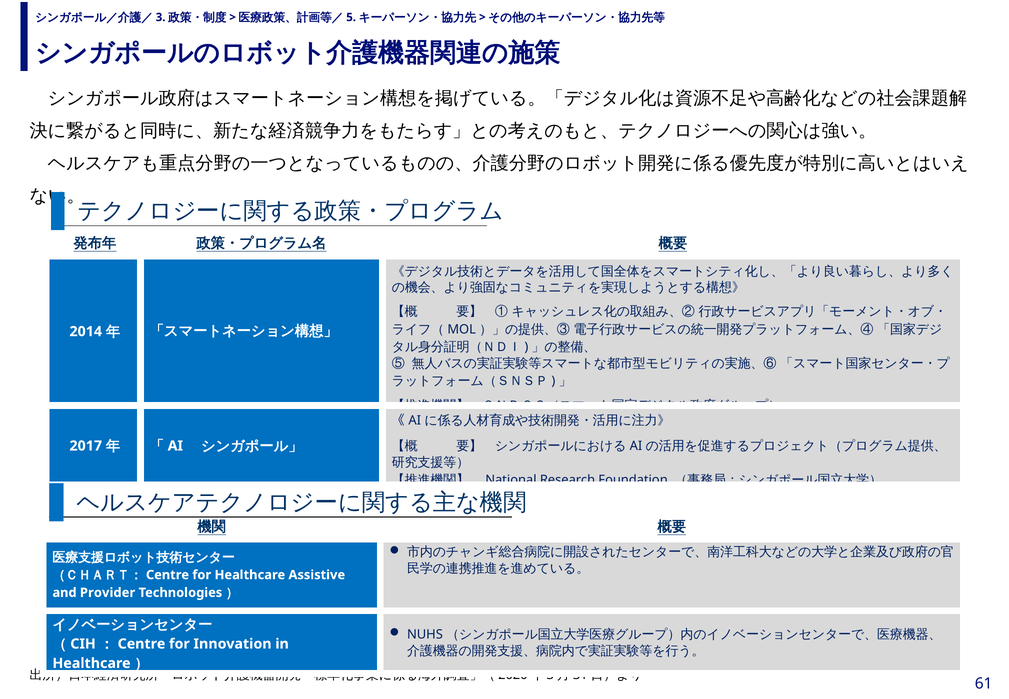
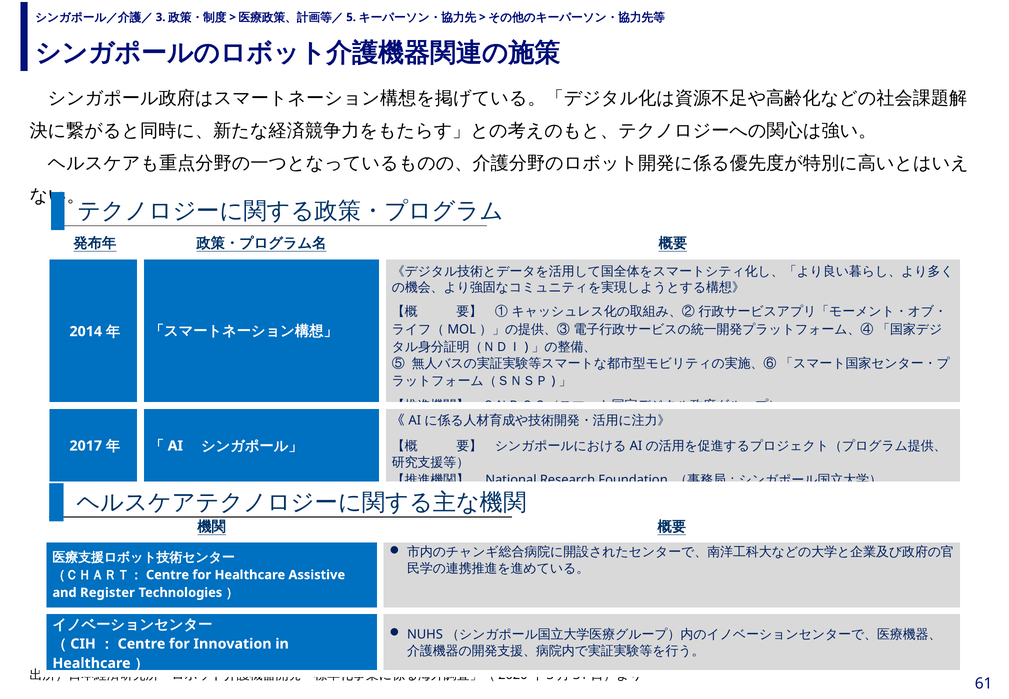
Provider: Provider -> Register (108, 592)
